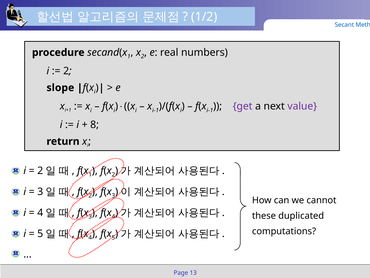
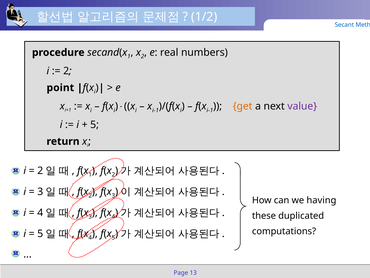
slope: slope -> point (60, 88)
get colour: purple -> orange (243, 106)
8: 8 -> 5 (95, 124)
cannot: cannot -> having (321, 200)
